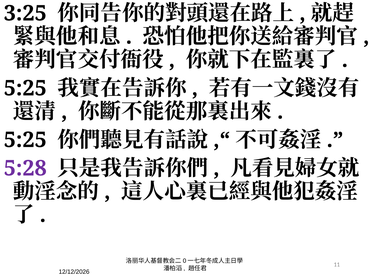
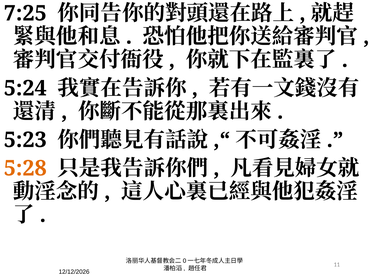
3:25: 3:25 -> 7:25 (25, 13)
5:25: 5:25 -> 5:24 (25, 88)
5:25: 5:25 -> 5:23 (25, 140)
5:28 colour: purple -> orange (25, 168)
